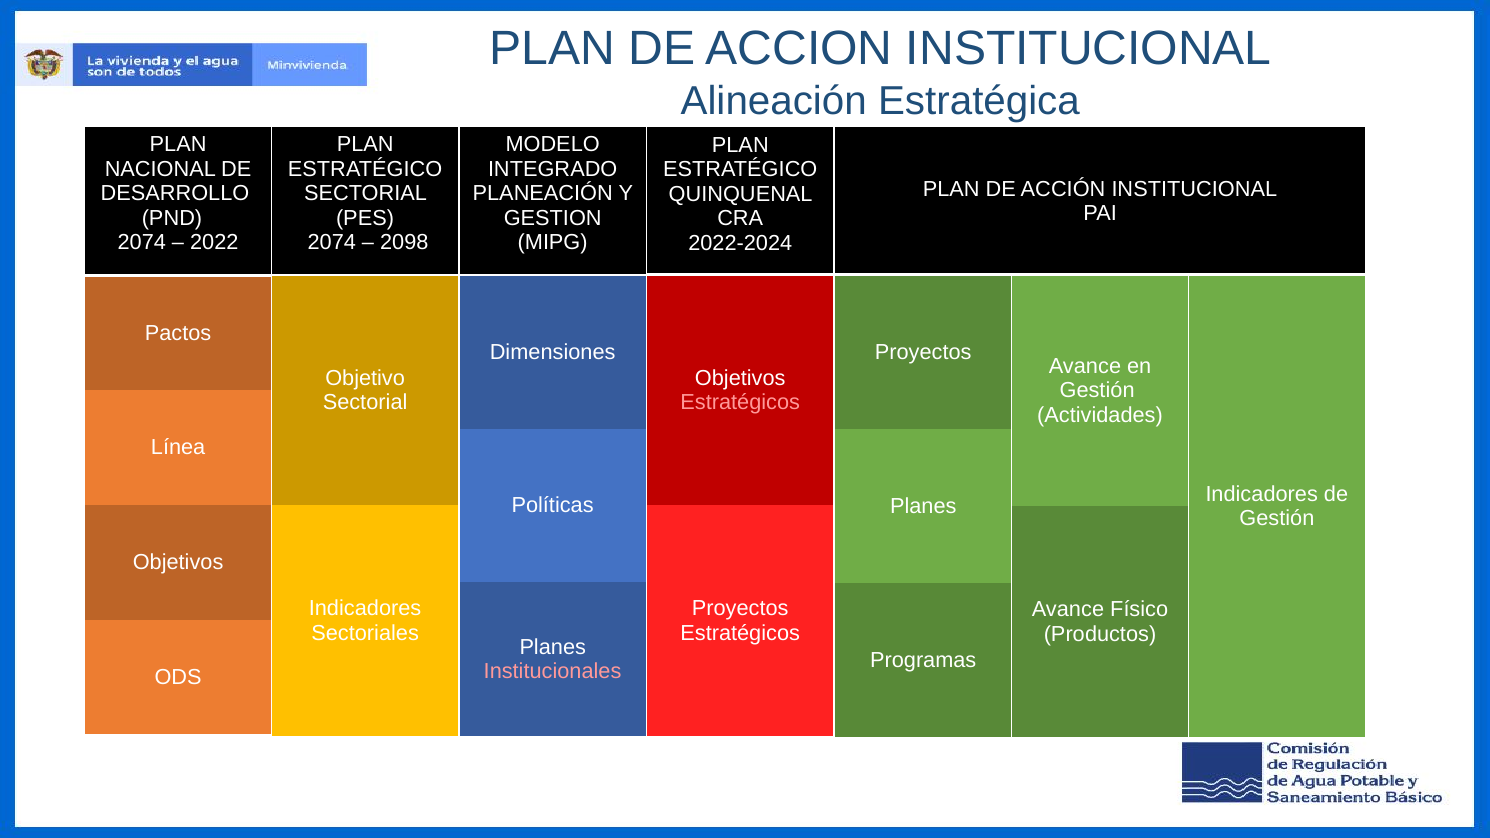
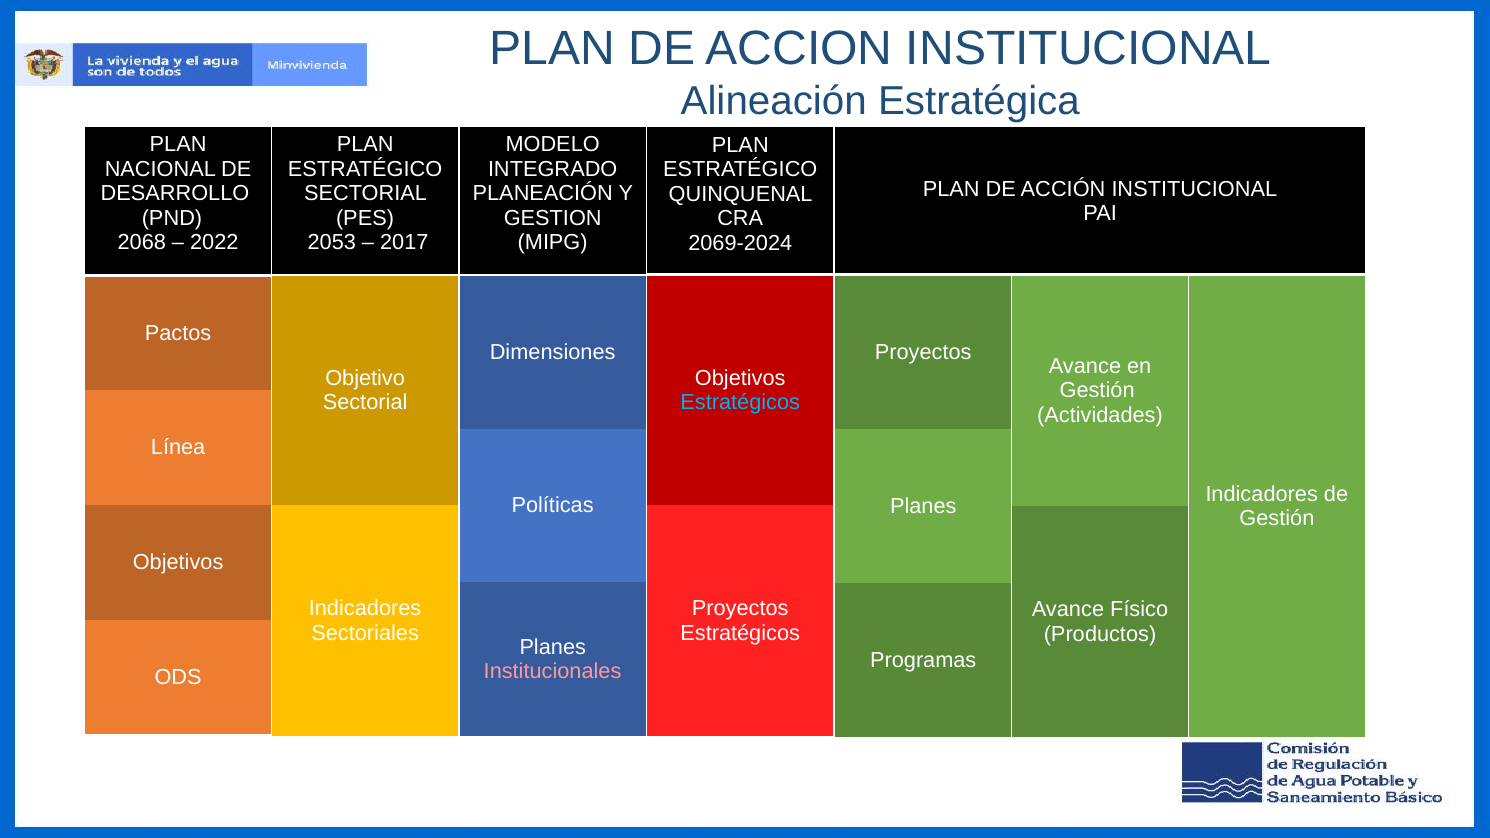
2074: 2074 -> 2068 (142, 242)
2074: 2074 -> 2053 (332, 242)
2098: 2098 -> 2017 (404, 242)
2022-2024: 2022-2024 -> 2069-2024 (740, 243)
Estratégicos colour: pink -> light blue (740, 403)
